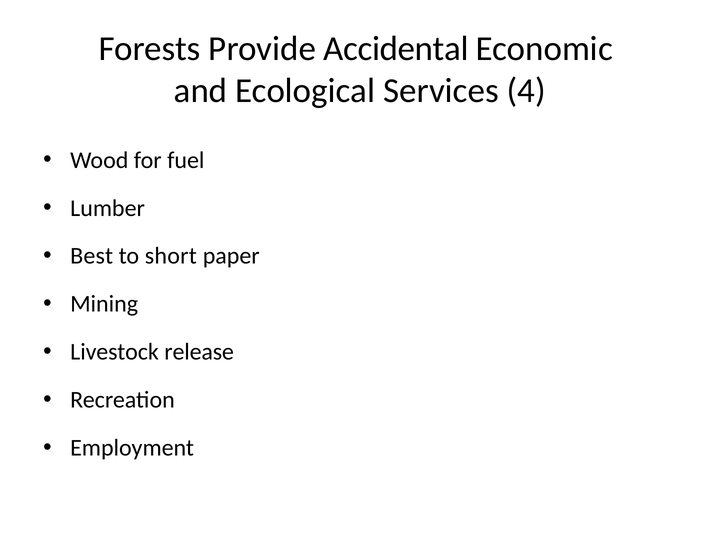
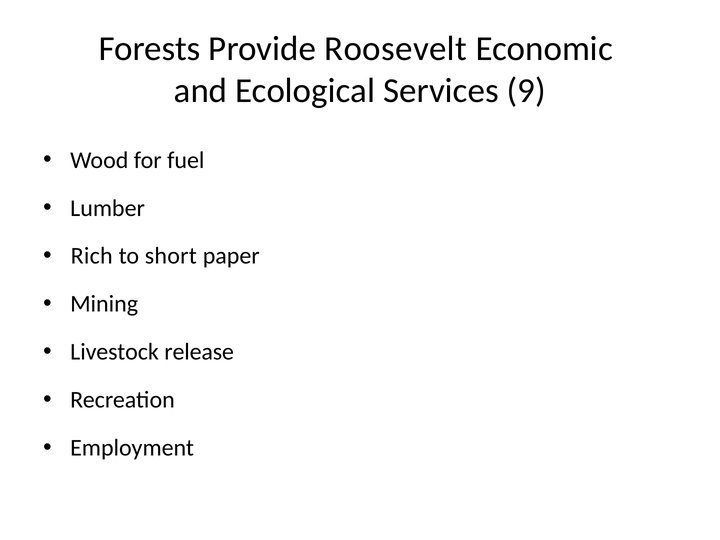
Accidental: Accidental -> Roosevelt (396, 49)
4: 4 -> 9 (526, 91)
Best: Best -> Rich (92, 256)
